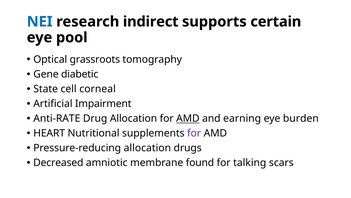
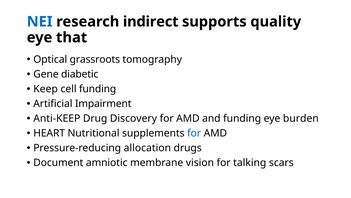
certain: certain -> quality (276, 22)
pool: pool -> that (72, 37)
State: State -> Keep (46, 89)
cell corneal: corneal -> funding (98, 89)
Anti-RATE: Anti-RATE -> Anti-KEEP (57, 118)
Drug Allocation: Allocation -> Discovery (133, 118)
AMD underline: present -> none (188, 118)
and earning: earning -> funding (242, 118)
for colour: purple -> blue (194, 133)
Decreased: Decreased -> Document (58, 162)
found: found -> vision (200, 162)
